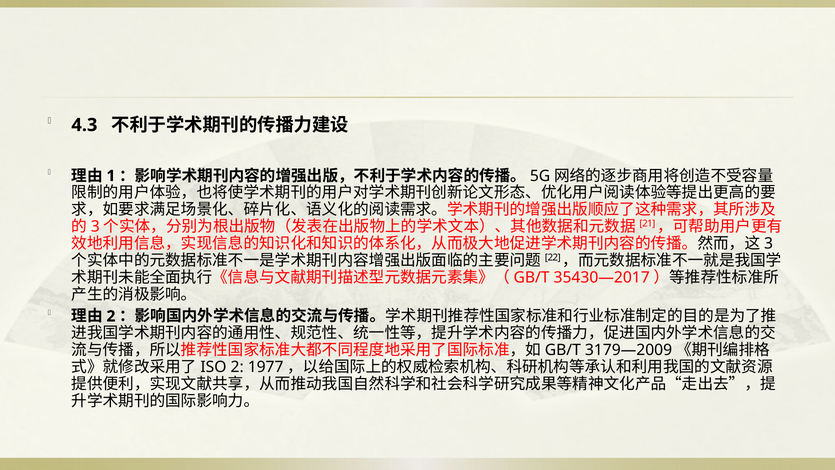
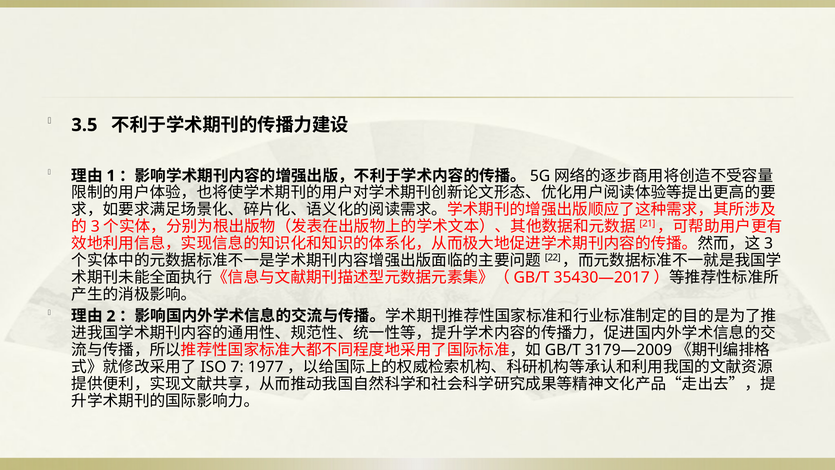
4.3: 4.3 -> 3.5 (84, 125)
2: 2 -> 7 (237, 367)
